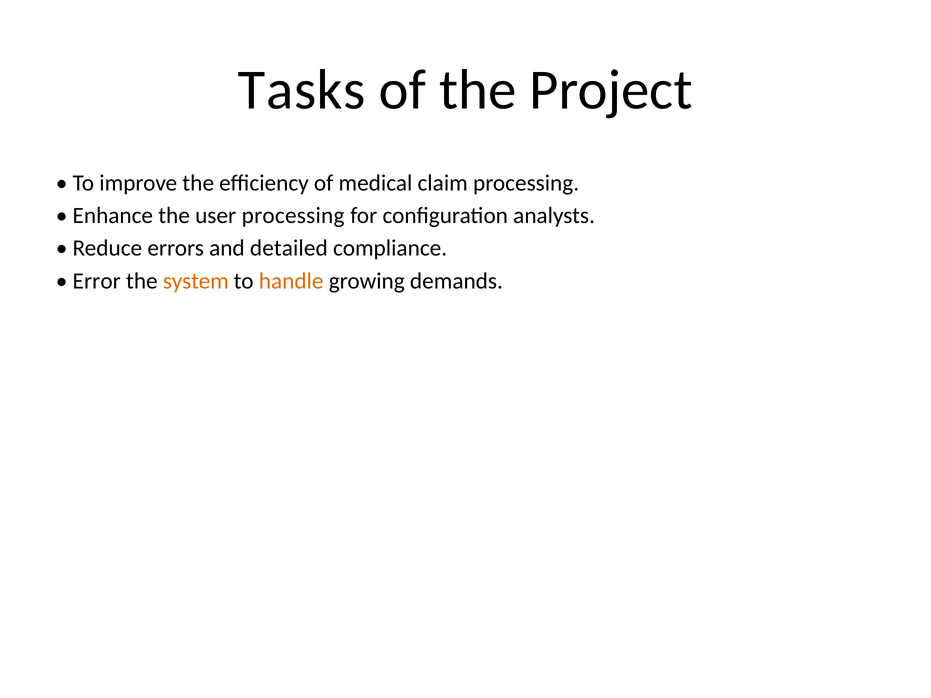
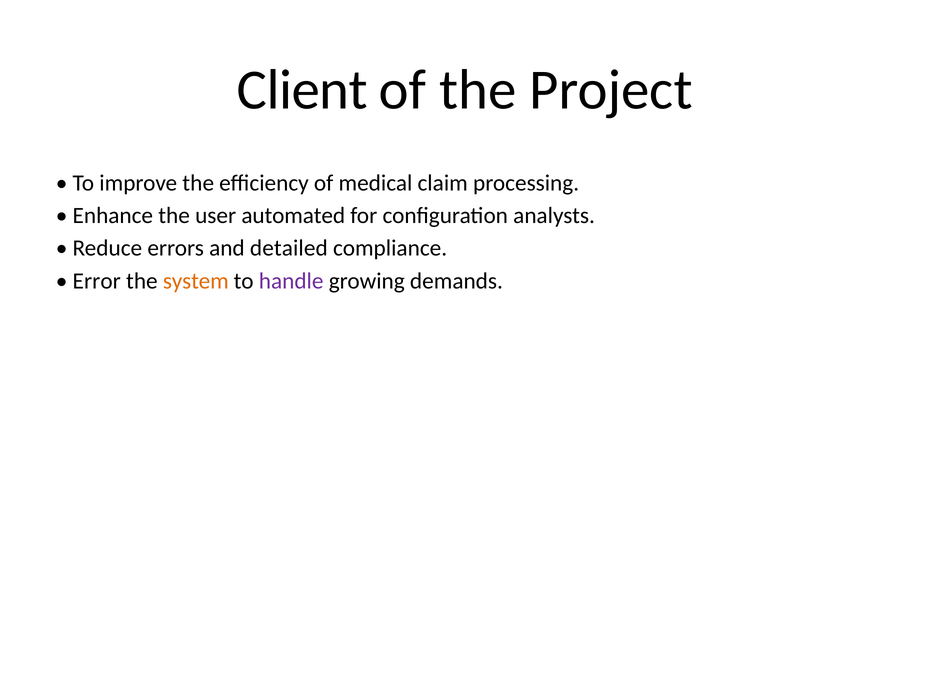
Tasks: Tasks -> Client (302, 90)
user processing: processing -> automated (293, 216)
handle colour: orange -> purple (291, 281)
